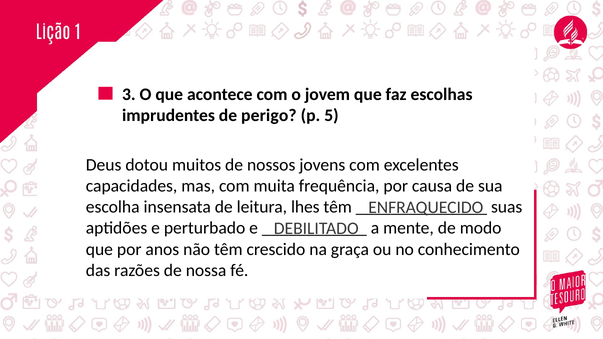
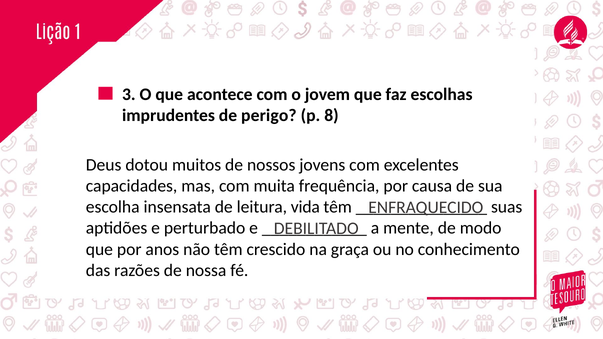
5: 5 -> 8 (331, 115)
lhes: lhes -> vida (305, 207)
